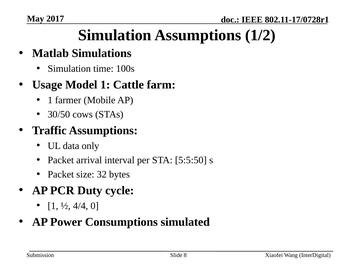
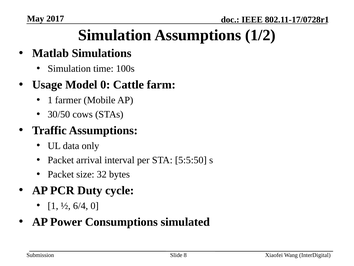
Model 1: 1 -> 0 (105, 85)
4/4: 4/4 -> 6/4 (81, 205)
